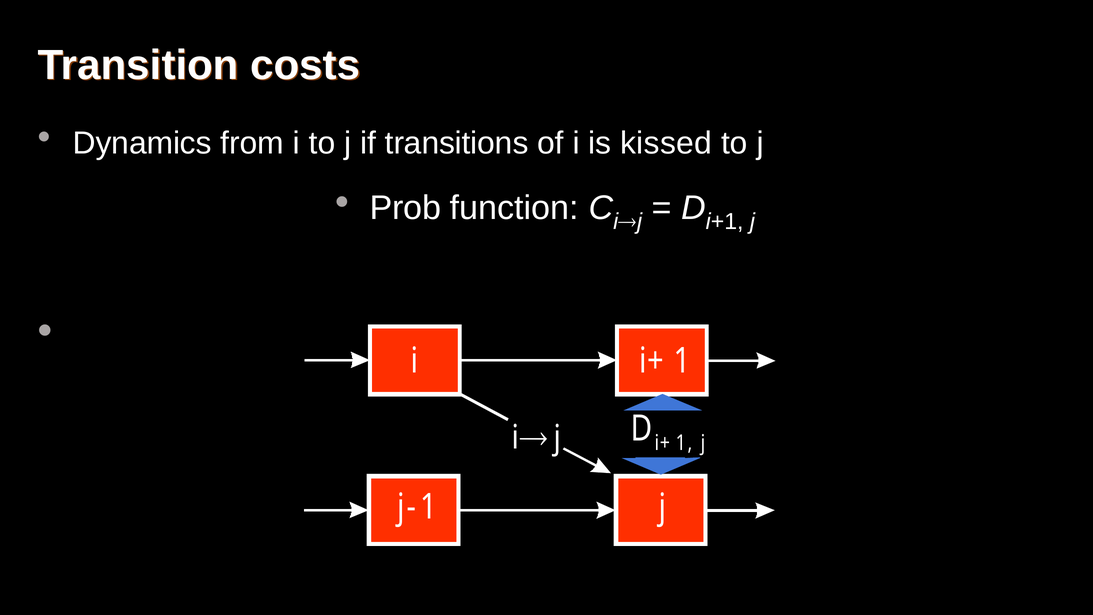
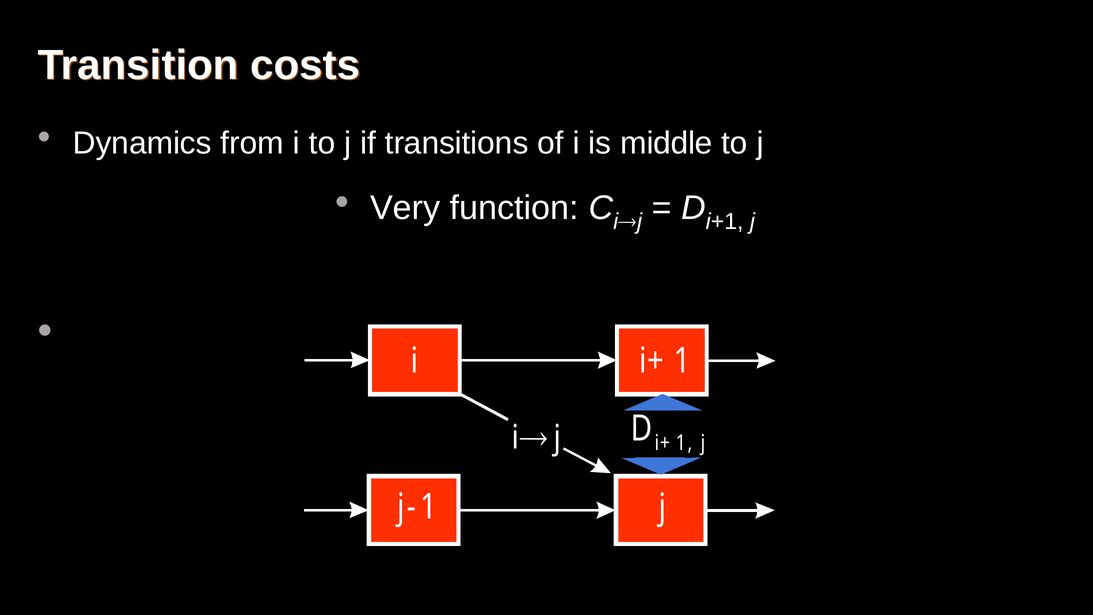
kissed: kissed -> middle (666, 143)
Prob: Prob -> Very (405, 208)
